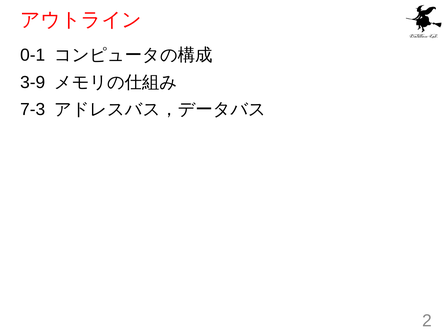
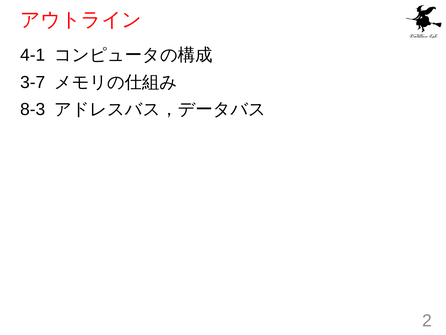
0-1: 0-1 -> 4-1 (33, 55)
3-9: 3-9 -> 3-7 (33, 82)
7-3: 7-3 -> 8-3 (33, 109)
